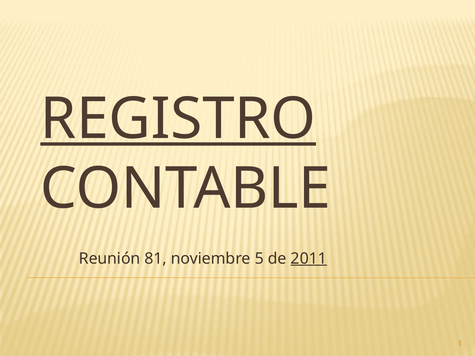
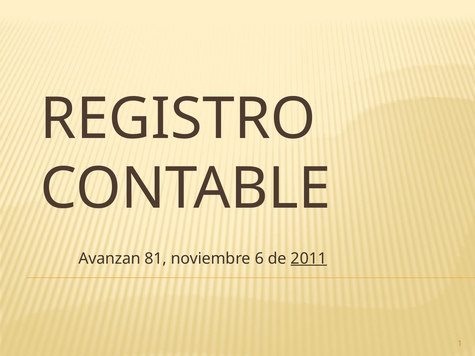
REGISTRO underline: present -> none (178, 119)
Reunión: Reunión -> Avanzan (110, 259)
5: 5 -> 6 (259, 259)
